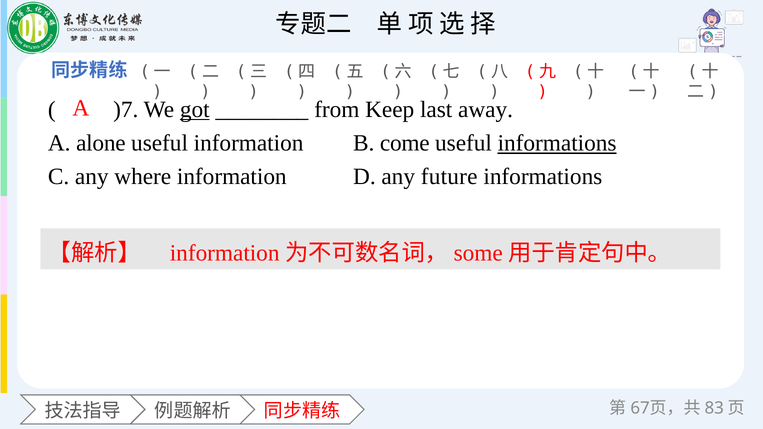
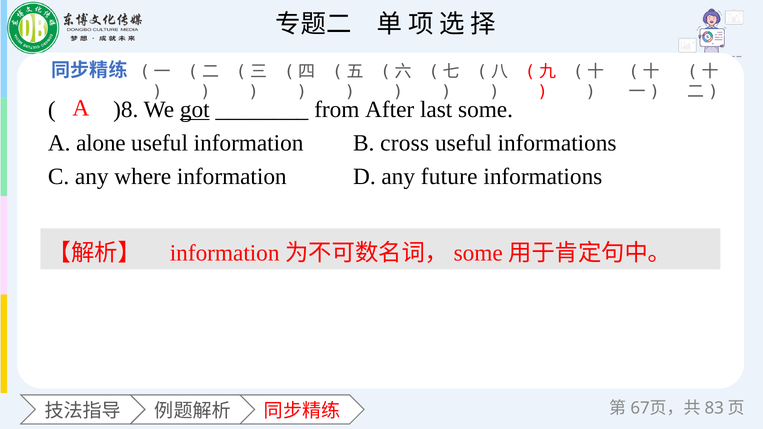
)7: )7 -> )8 (126, 110)
Keep: Keep -> After (390, 110)
away: away -> some (486, 110)
come: come -> cross (405, 143)
informations underline: present -> none (557, 143)
